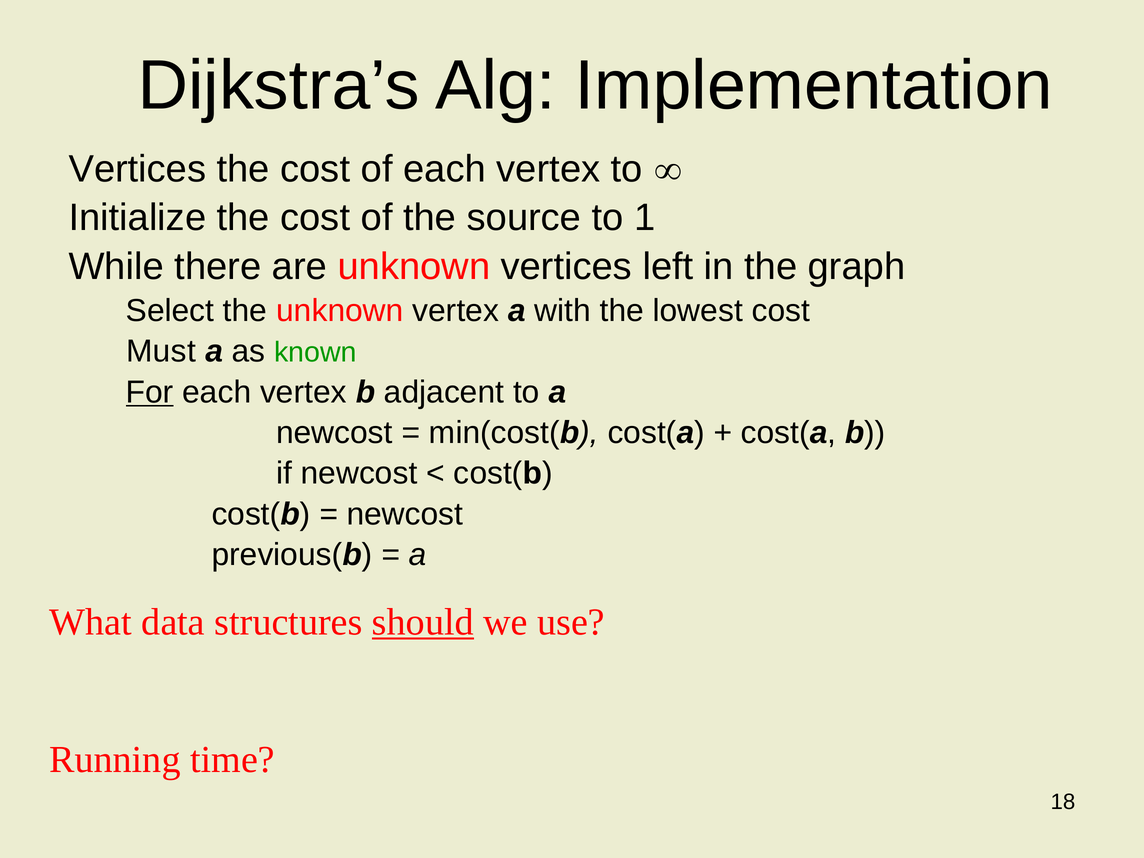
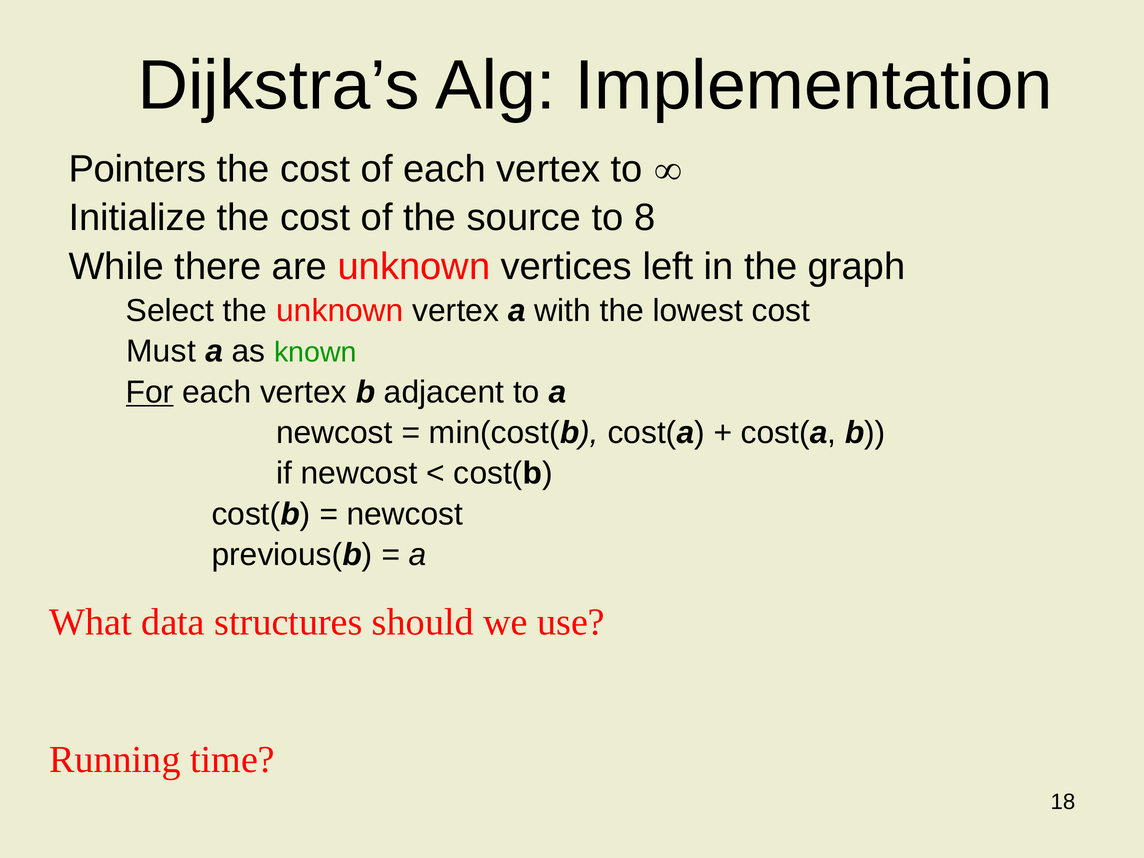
Vertices: Vertices -> Pointers (138, 169)
1: 1 -> 8 (645, 218)
should underline: present -> none (423, 622)
